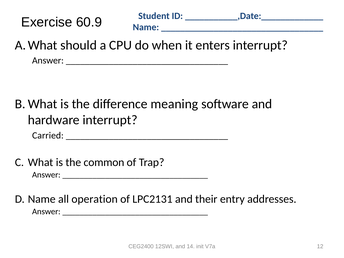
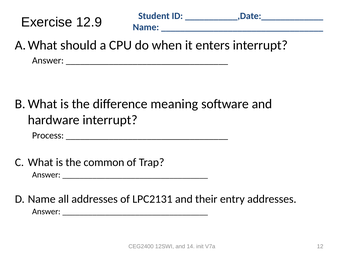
60.9: 60.9 -> 12.9 (89, 22)
Carried: Carried -> Process (48, 135)
all operation: operation -> addresses (95, 199)
